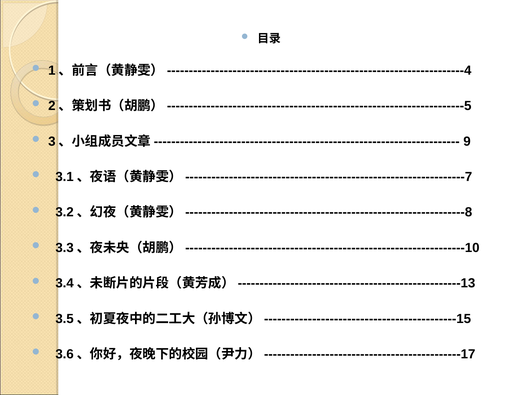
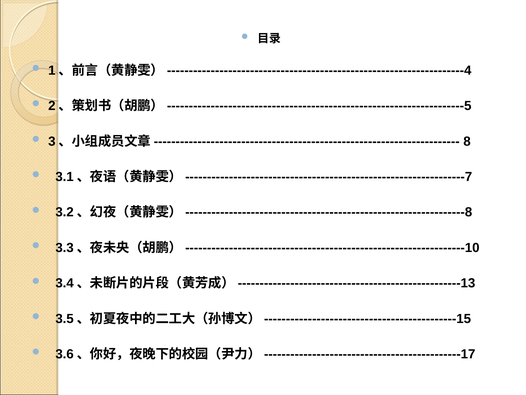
9: 9 -> 8 (467, 141)
